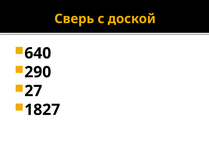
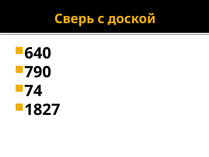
290: 290 -> 790 (38, 72)
27: 27 -> 74 (33, 91)
